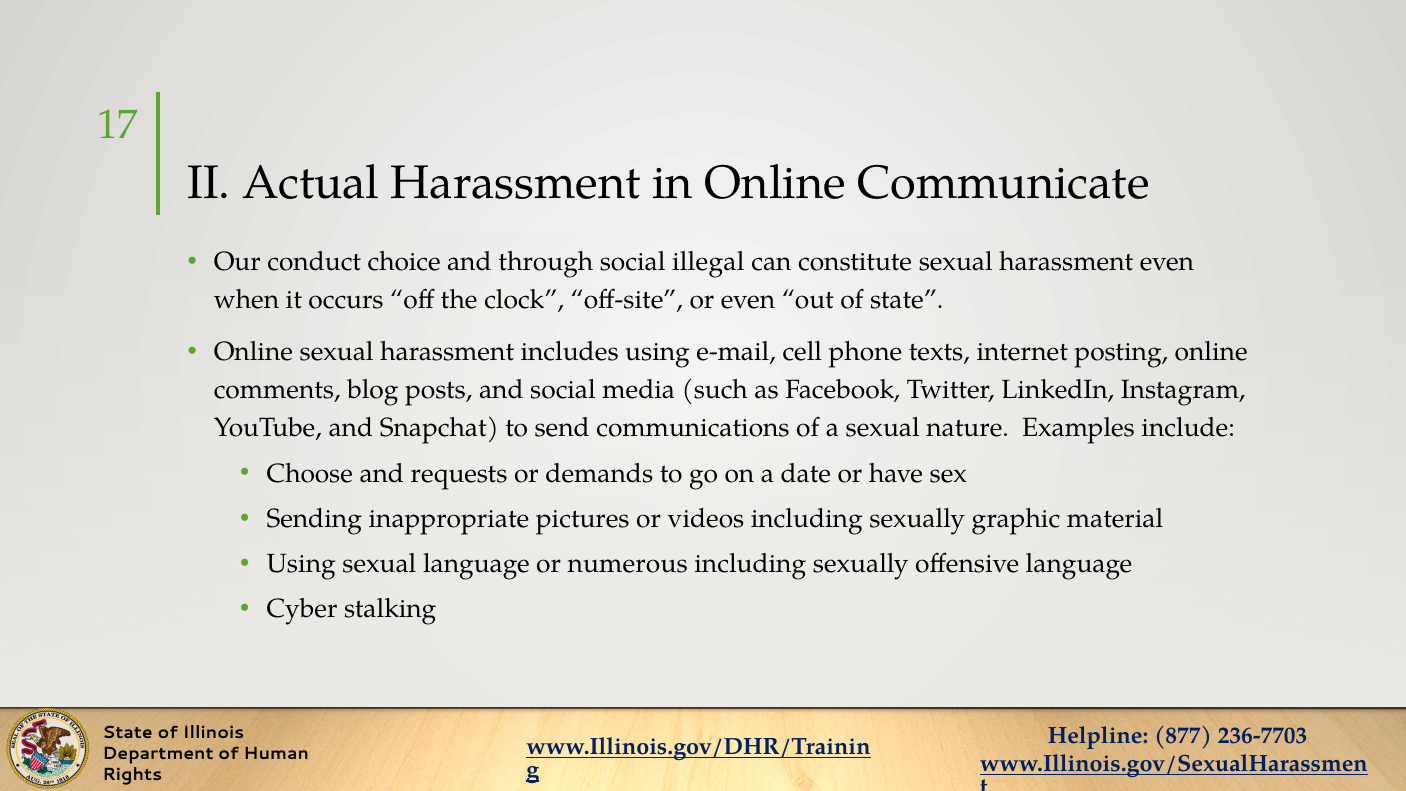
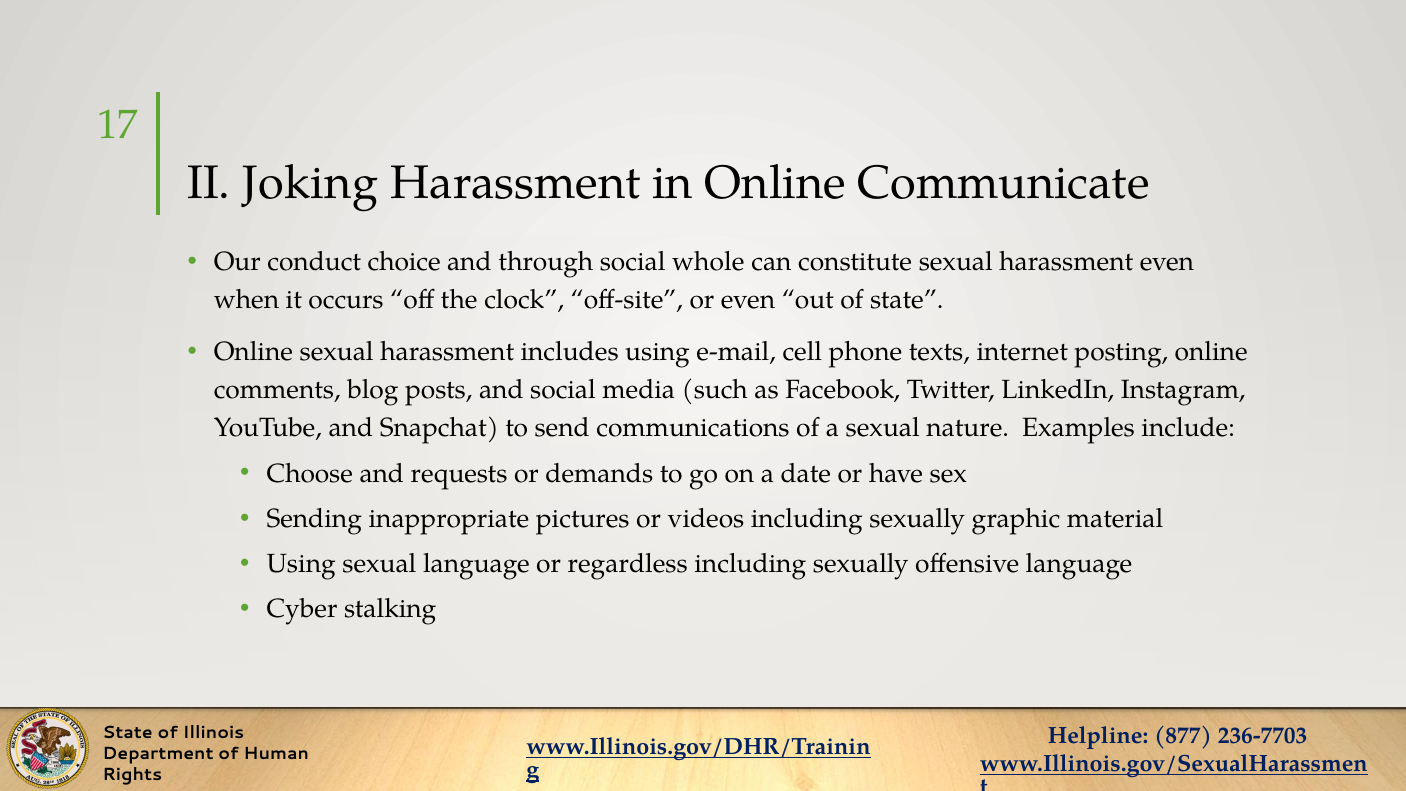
Actual: Actual -> Joking (311, 183)
illegal: illegal -> whole (708, 262)
numerous: numerous -> regardless (628, 564)
